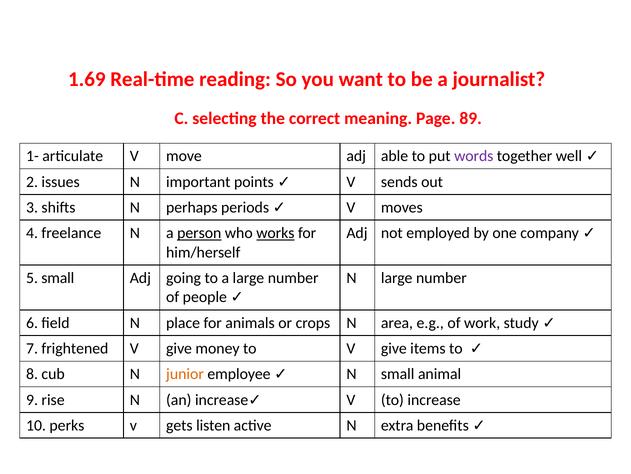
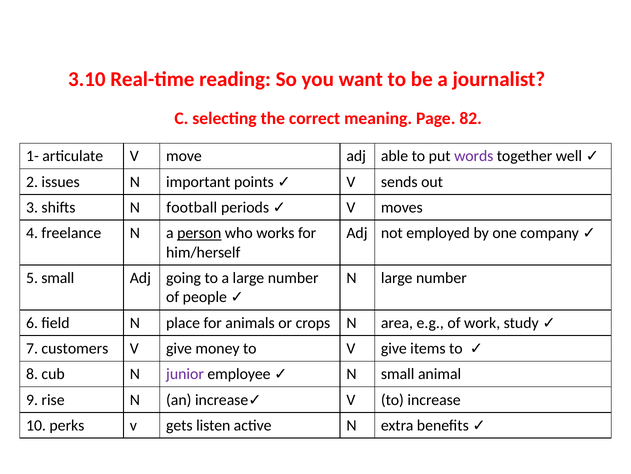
1.69: 1.69 -> 3.10 (87, 79)
89: 89 -> 82 (471, 118)
perhaps: perhaps -> football (192, 207)
works underline: present -> none (275, 233)
frightened: frightened -> customers (75, 348)
junior colour: orange -> purple (185, 374)
